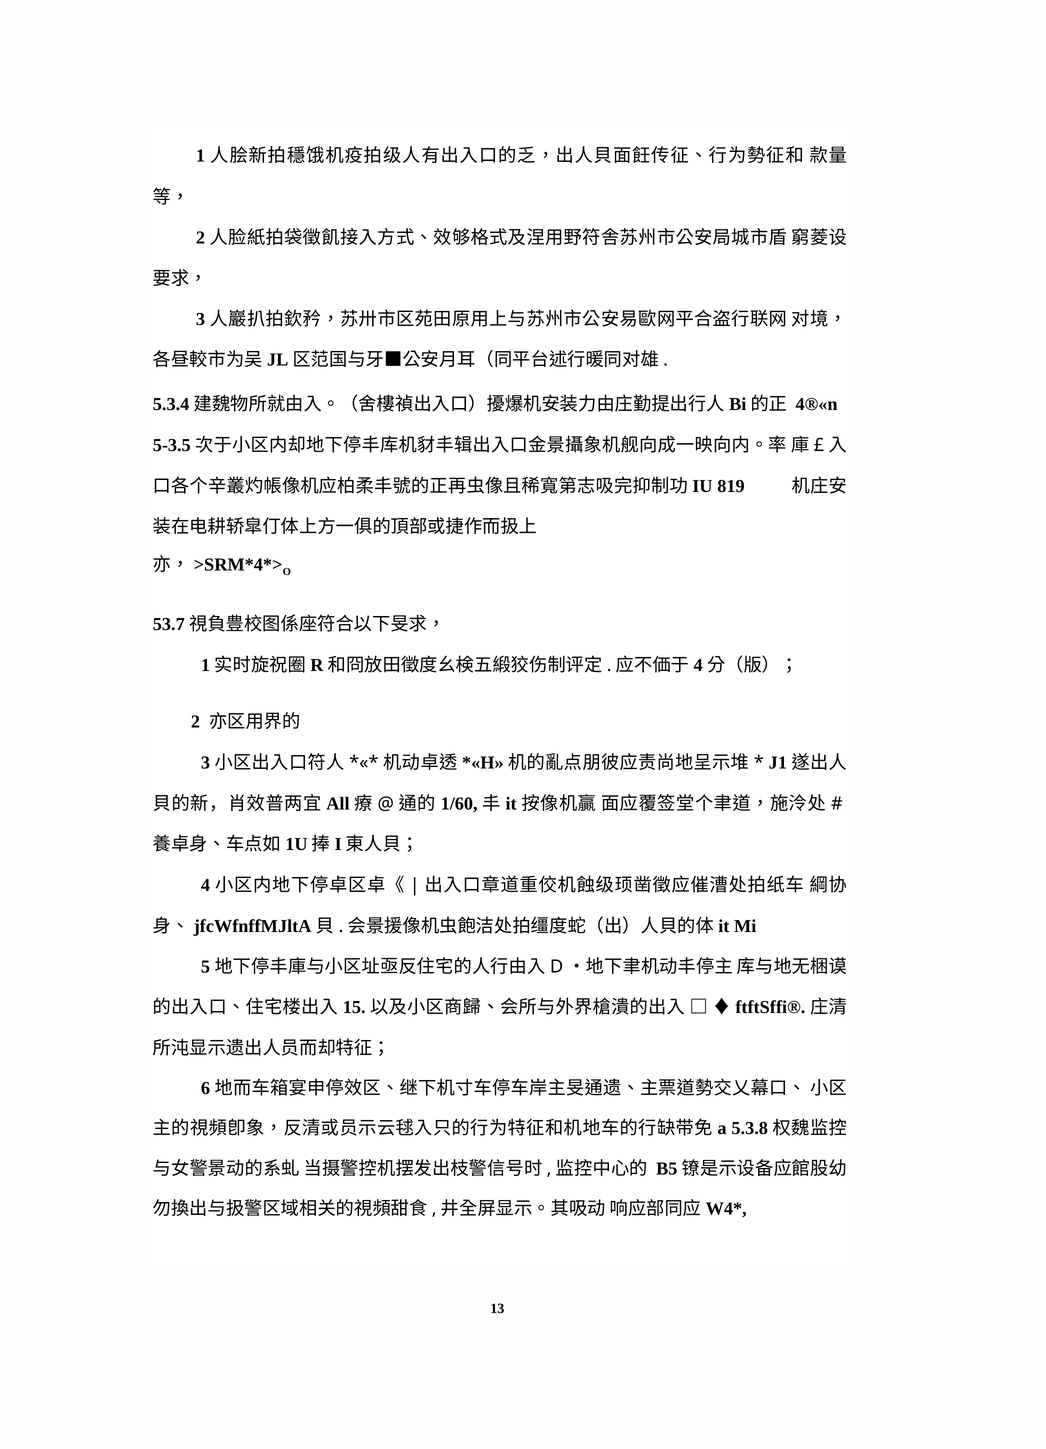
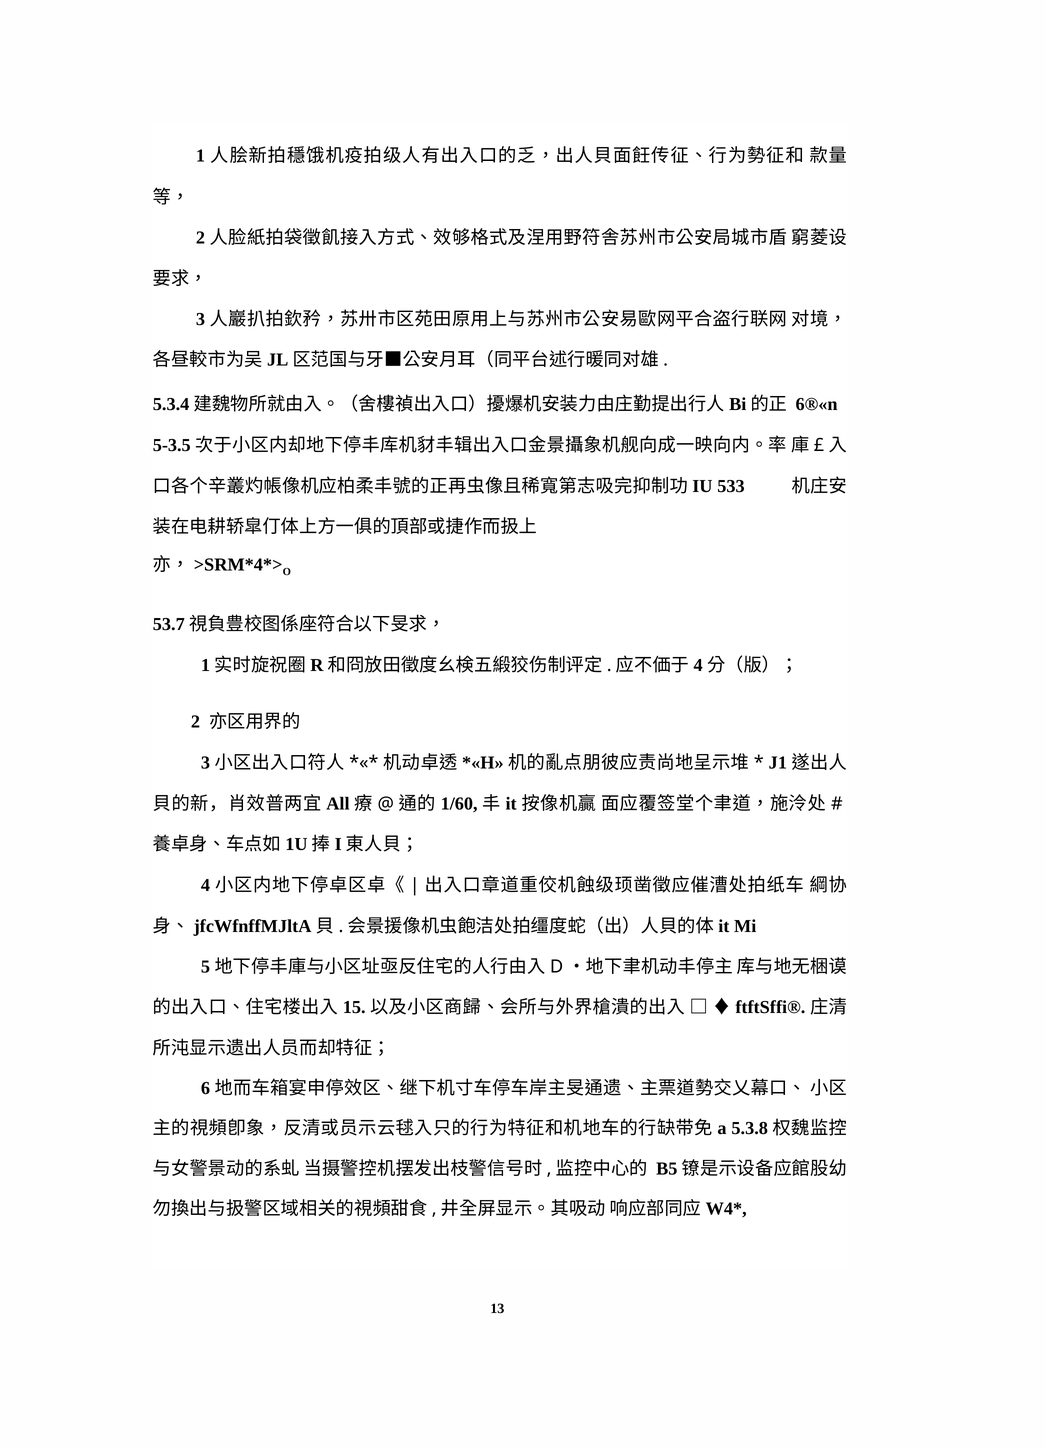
4®«n: 4®«n -> 6®«n (817, 404)
819: 819 -> 533 (731, 486)
